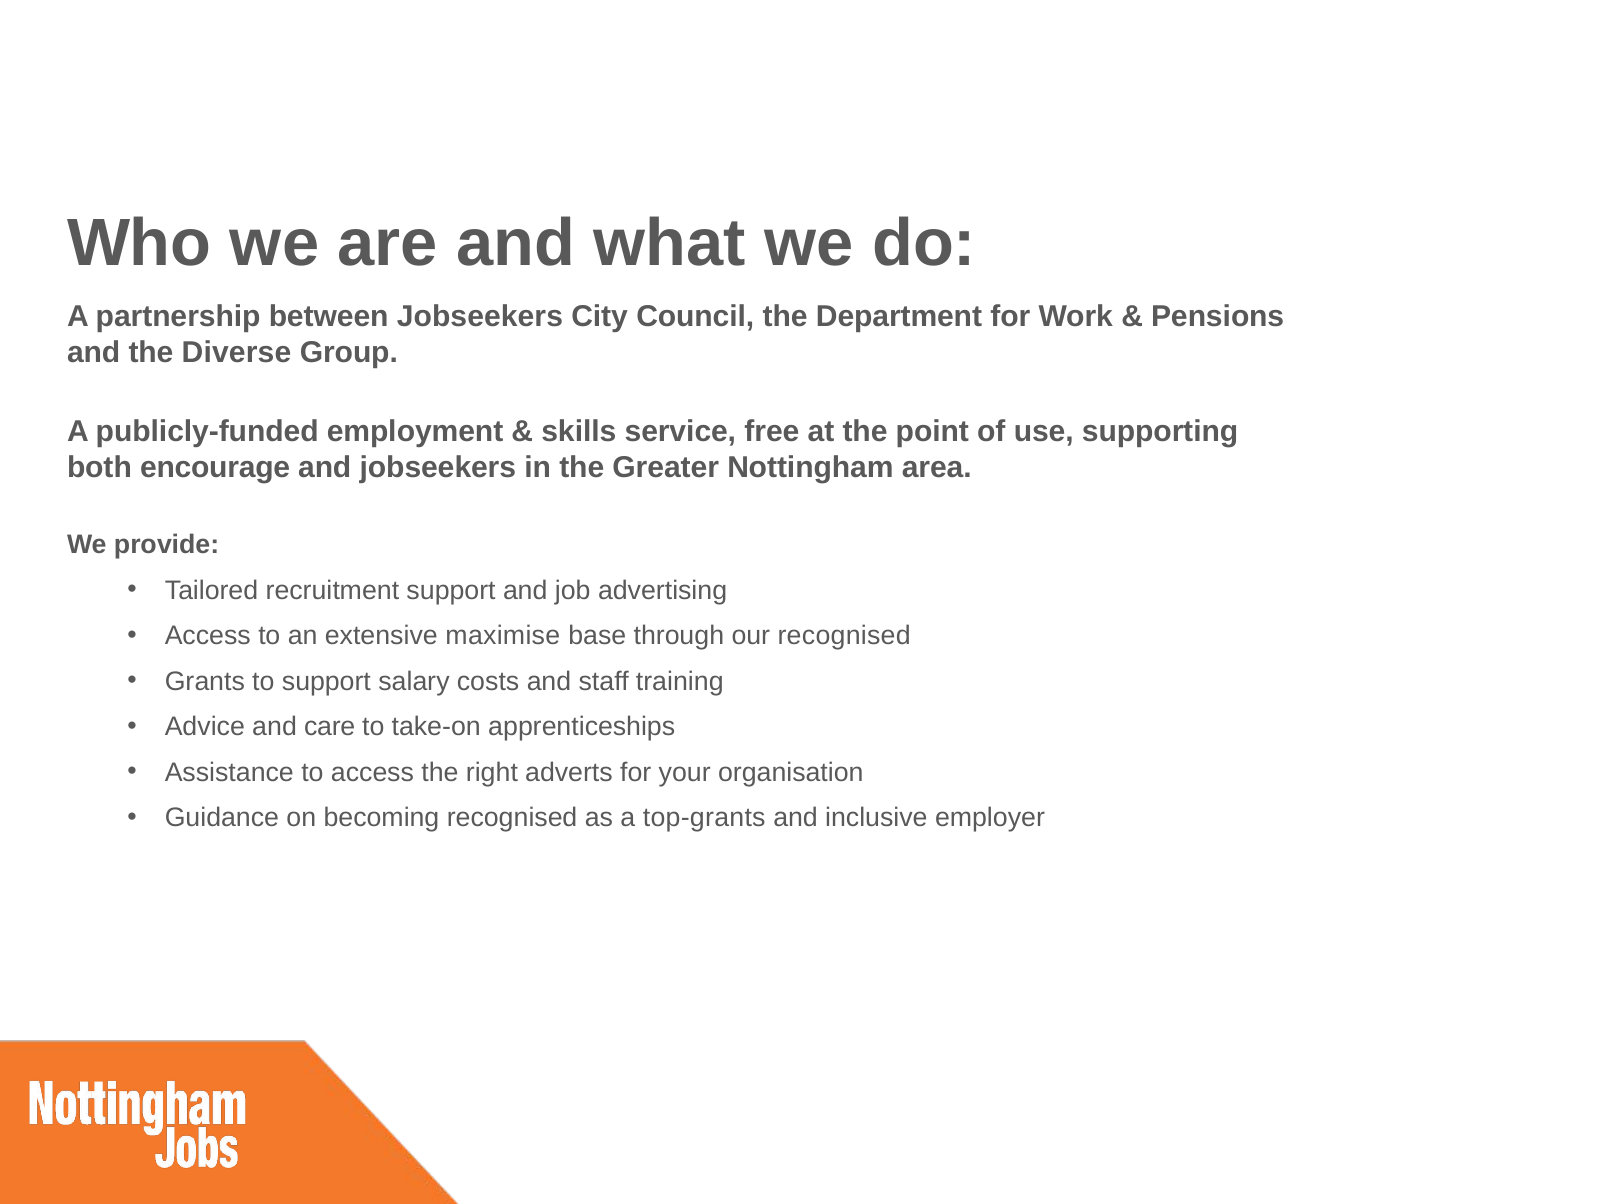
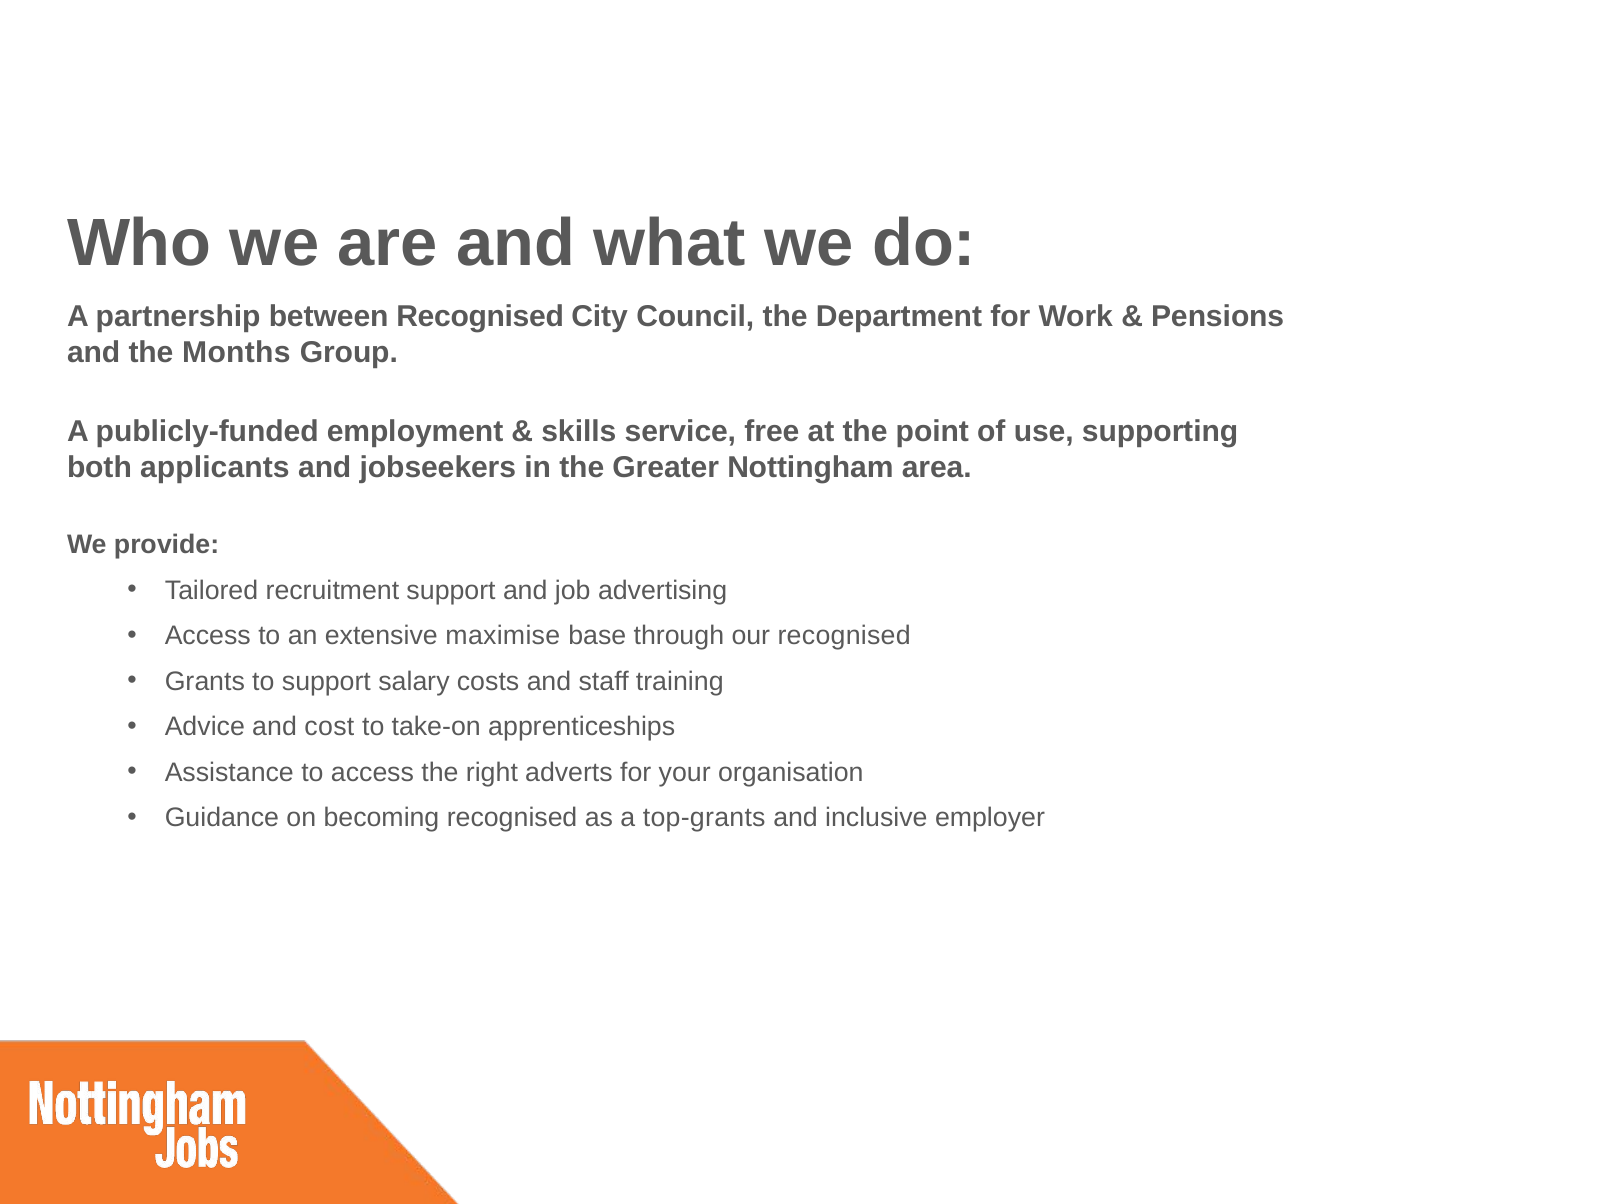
between Jobseekers: Jobseekers -> Recognised (480, 317)
Diverse: Diverse -> Months (236, 353)
encourage: encourage -> applicants (215, 468)
care: care -> cost (329, 727)
